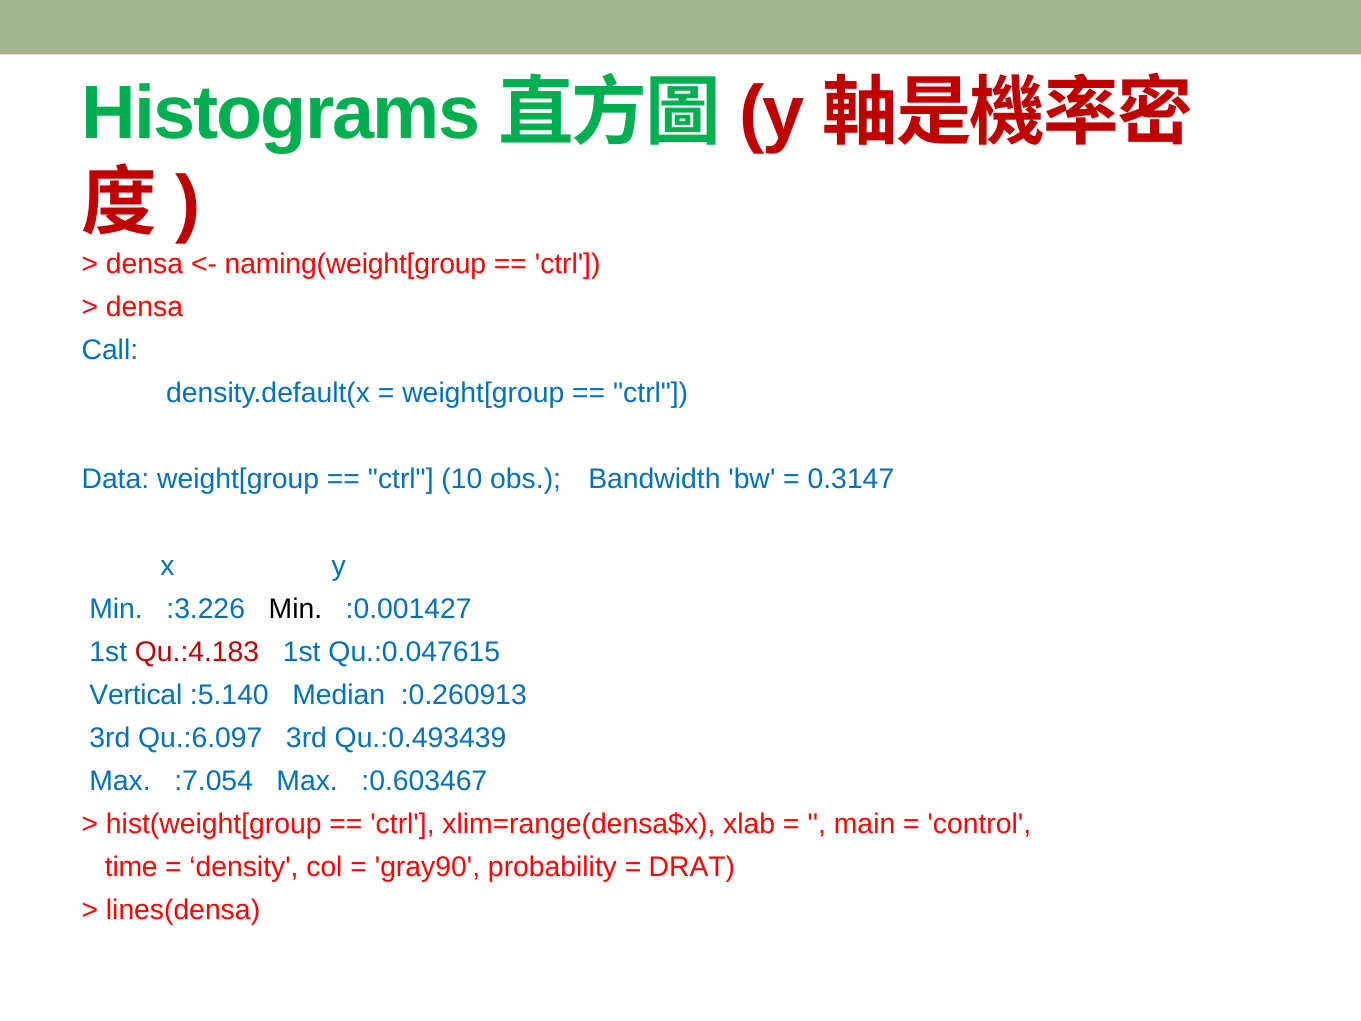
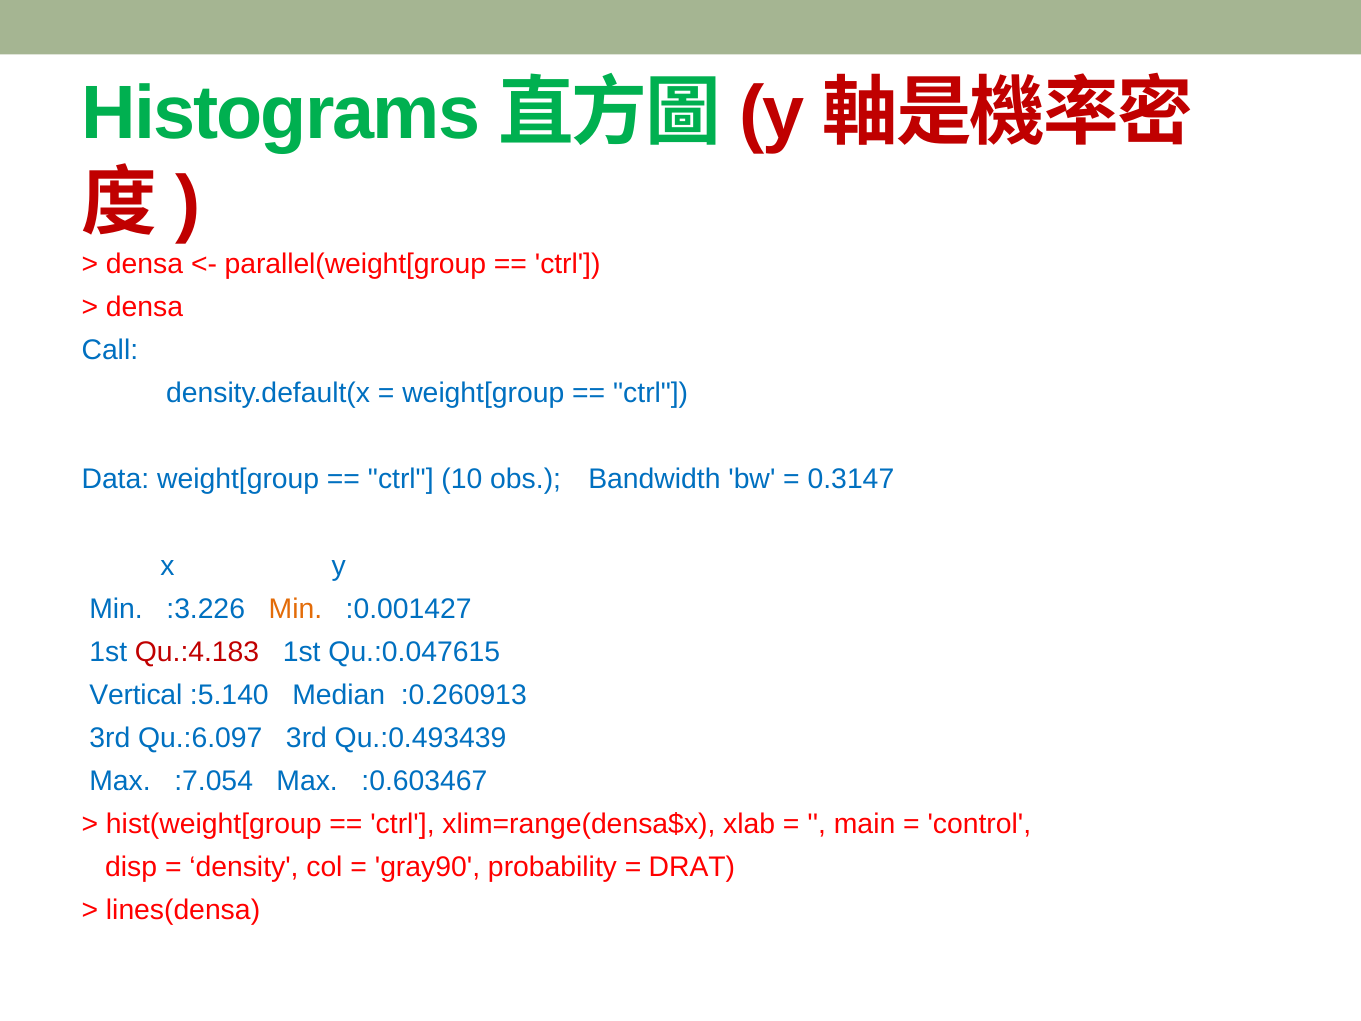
naming(weight[group: naming(weight[group -> parallel(weight[group (355, 264)
Min colour: black -> orange (295, 609)
time: time -> disp (131, 867)
